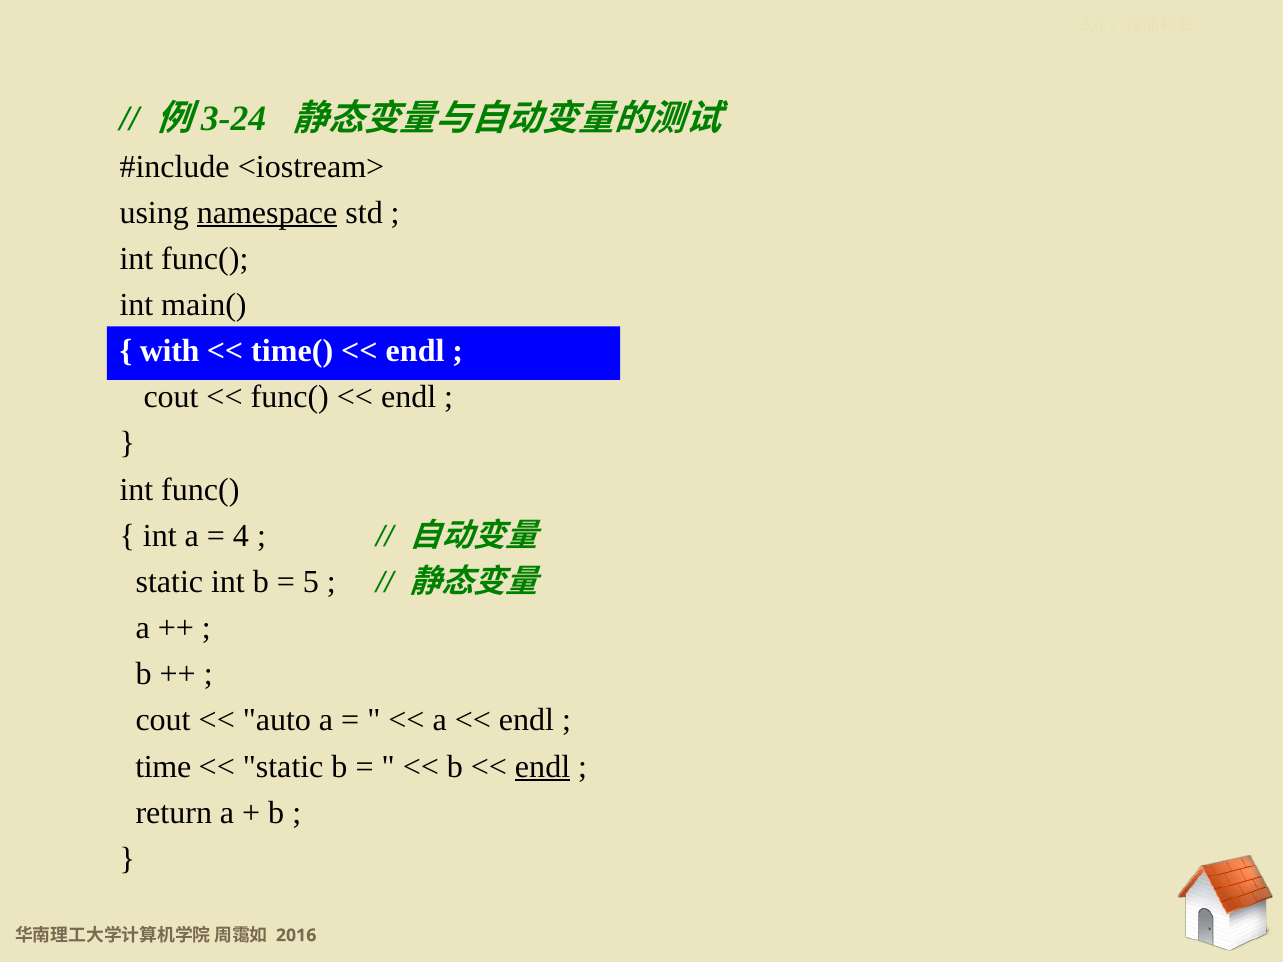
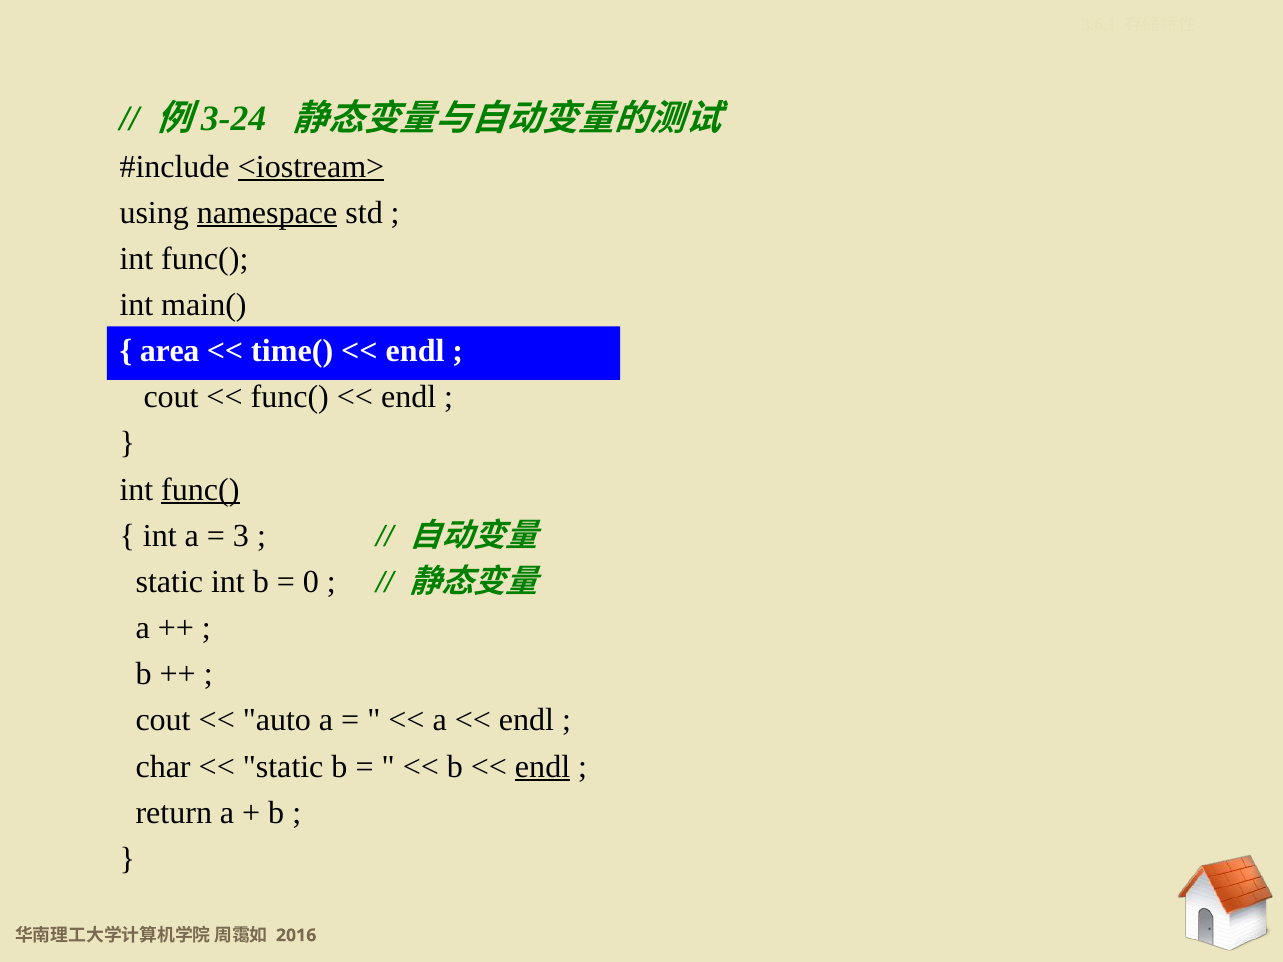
<iostream> underline: none -> present (311, 167)
with: with -> area (170, 351)
func( underline: none -> present (200, 490)
4: 4 -> 3 (241, 536)
5: 5 -> 0 (311, 582)
time: time -> char (163, 767)
